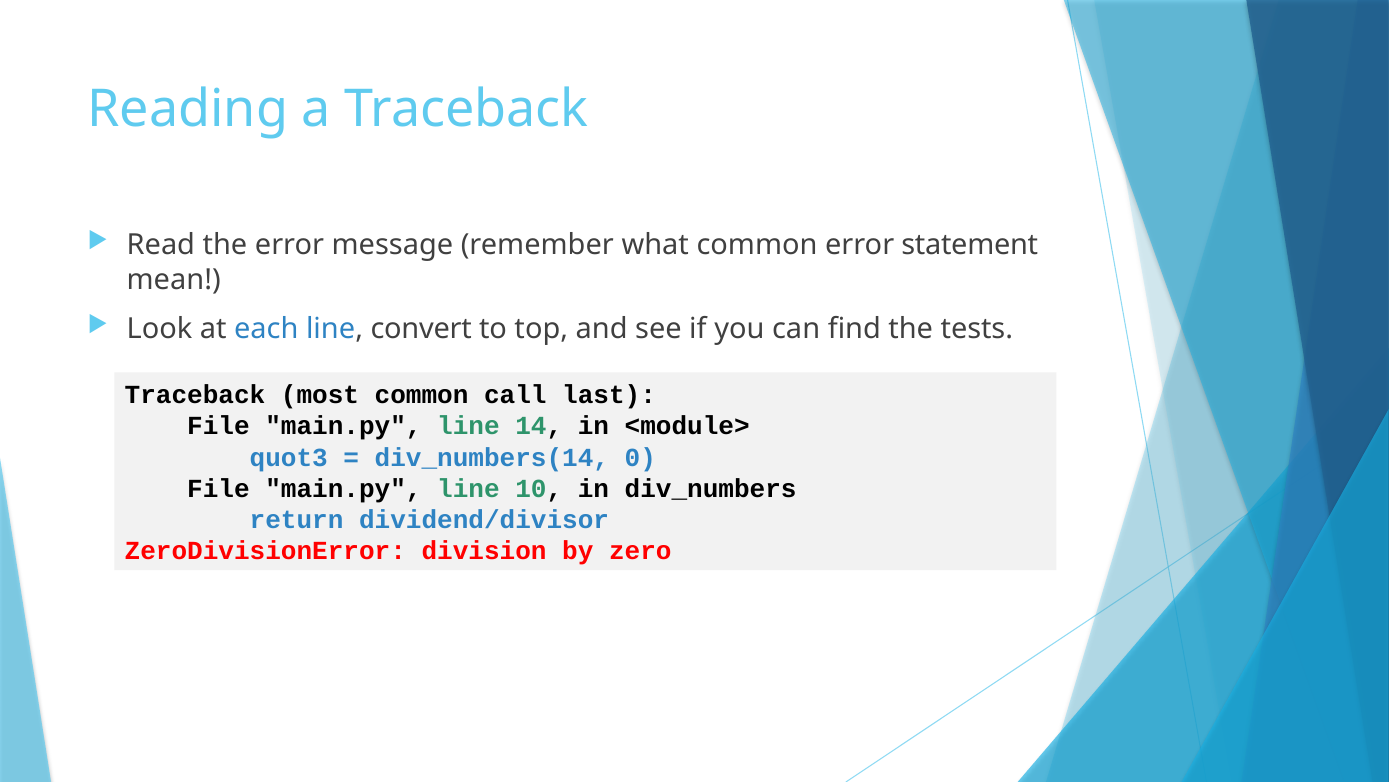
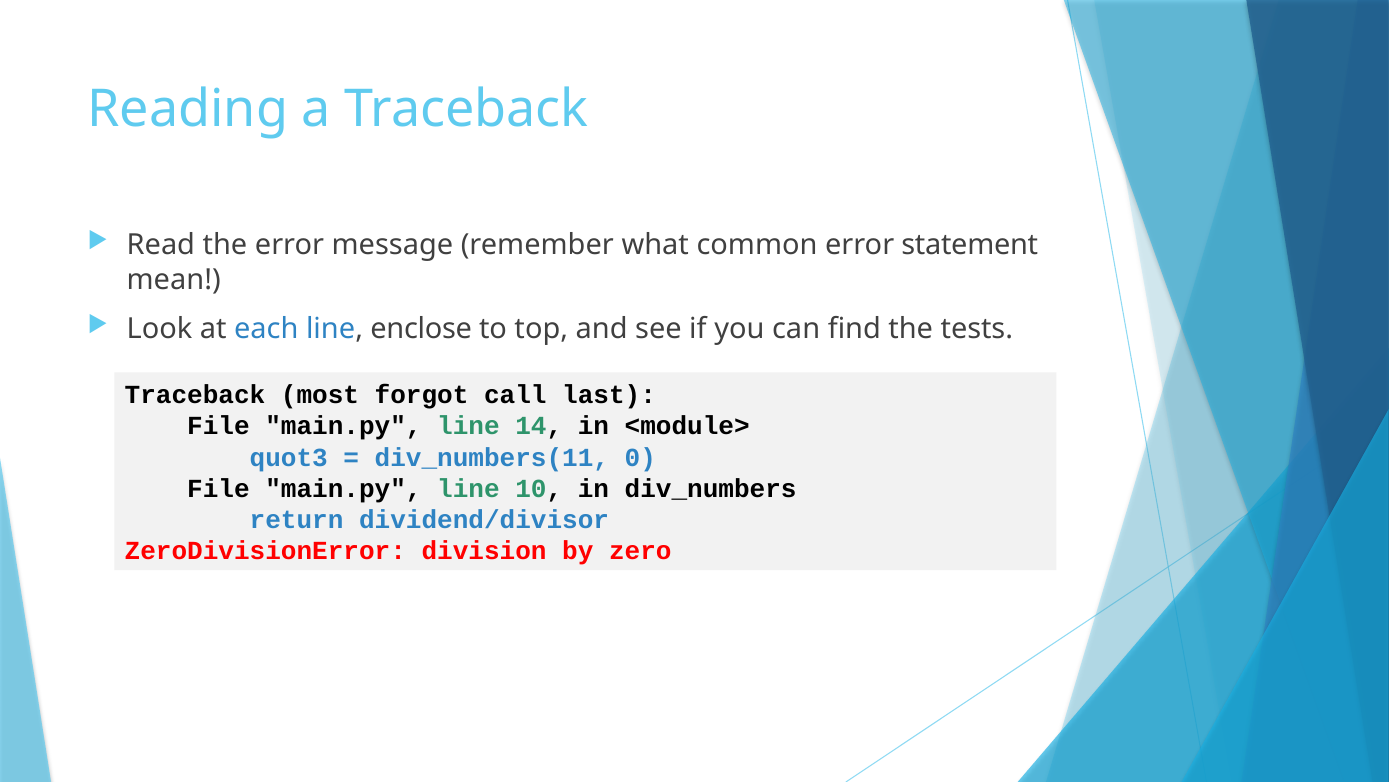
convert: convert -> enclose (421, 328)
most common: common -> forgot (422, 395)
div_numbers(14: div_numbers(14 -> div_numbers(11 (492, 457)
